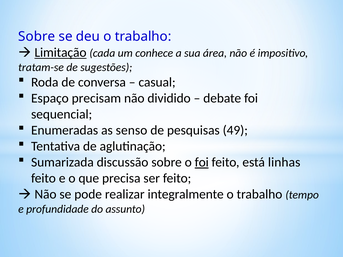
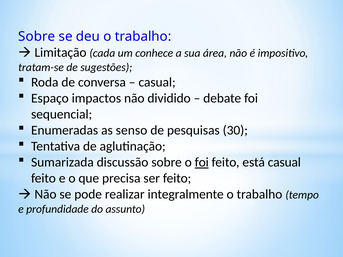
Limitação underline: present -> none (60, 53)
precisam: precisam -> impactos (96, 98)
49: 49 -> 30 (235, 130)
está linhas: linhas -> casual (284, 162)
